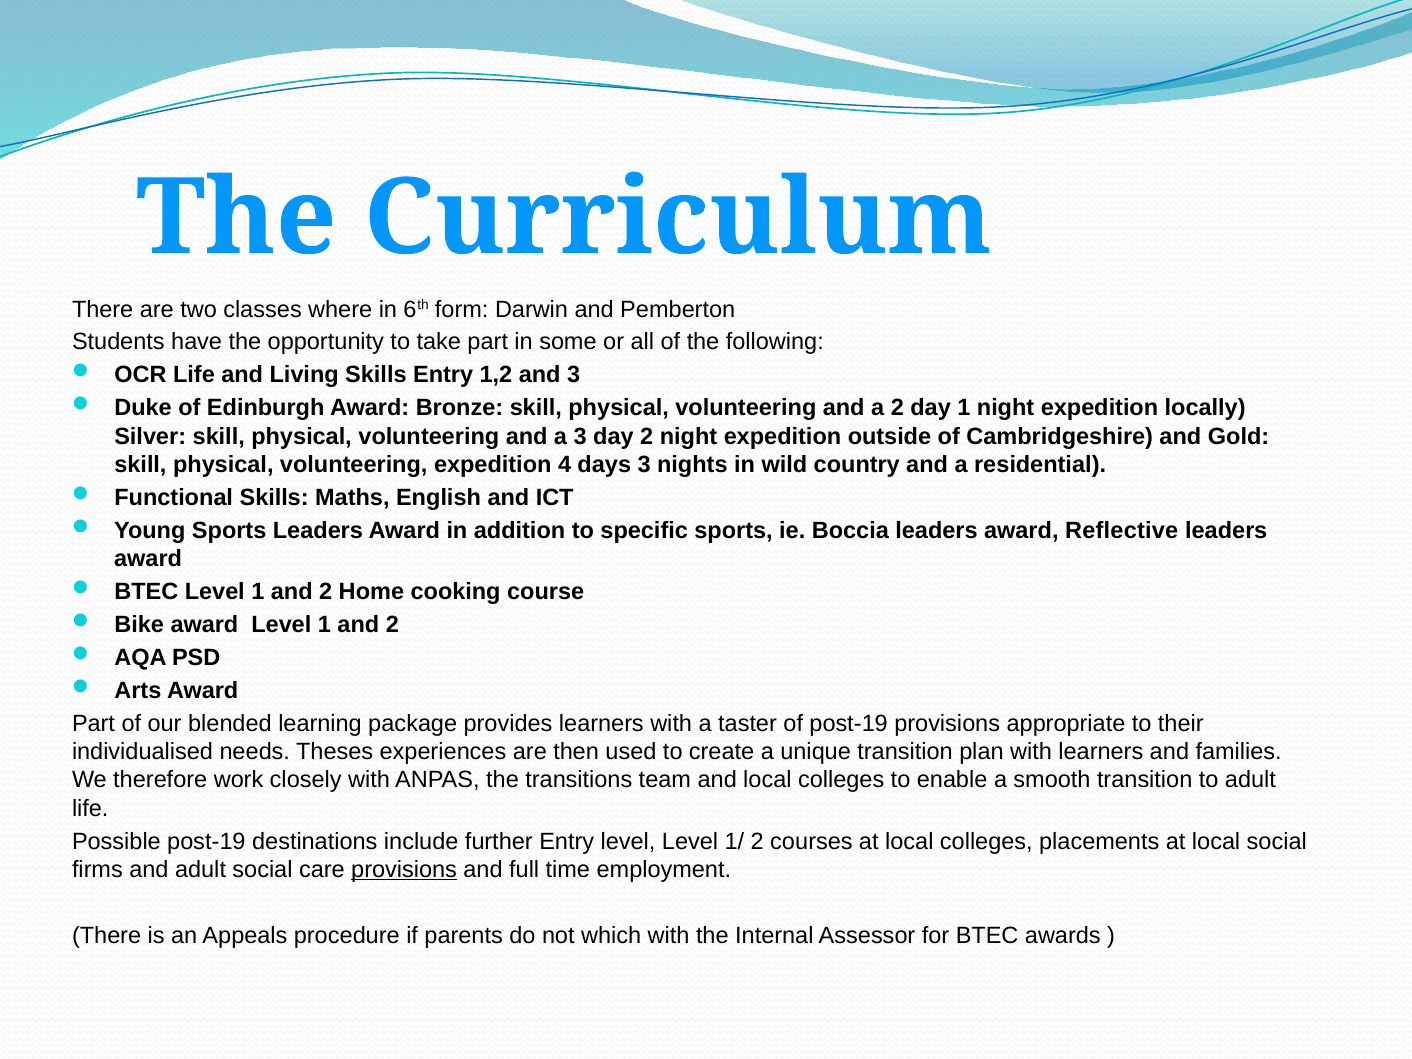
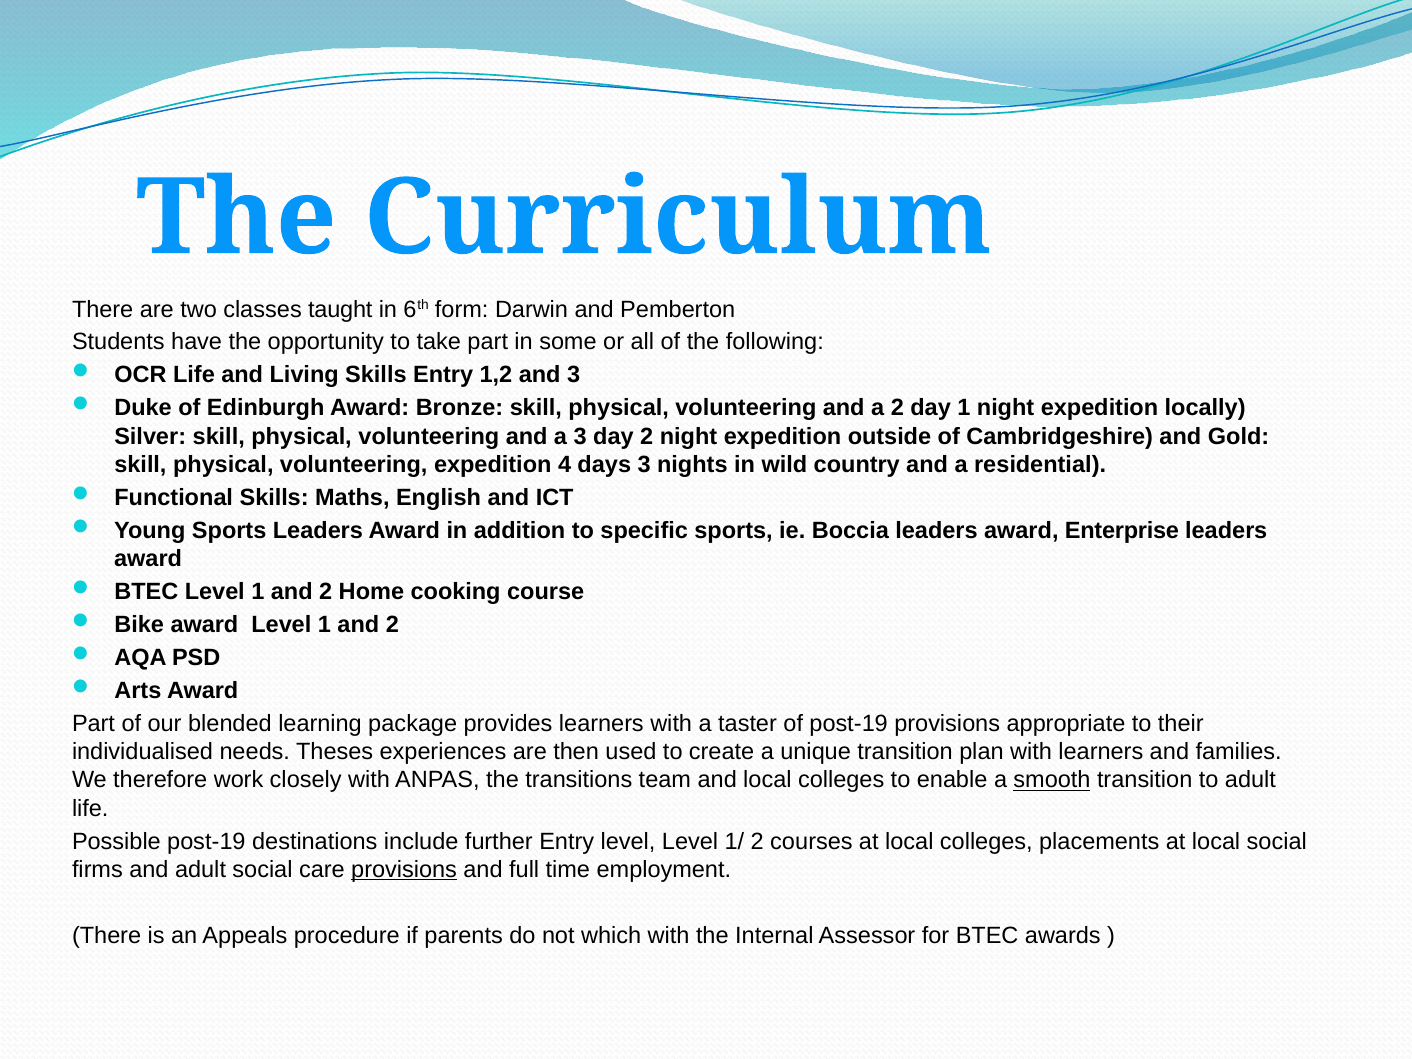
where: where -> taught (340, 309)
Reflective: Reflective -> Enterprise (1122, 531)
smooth underline: none -> present (1052, 780)
